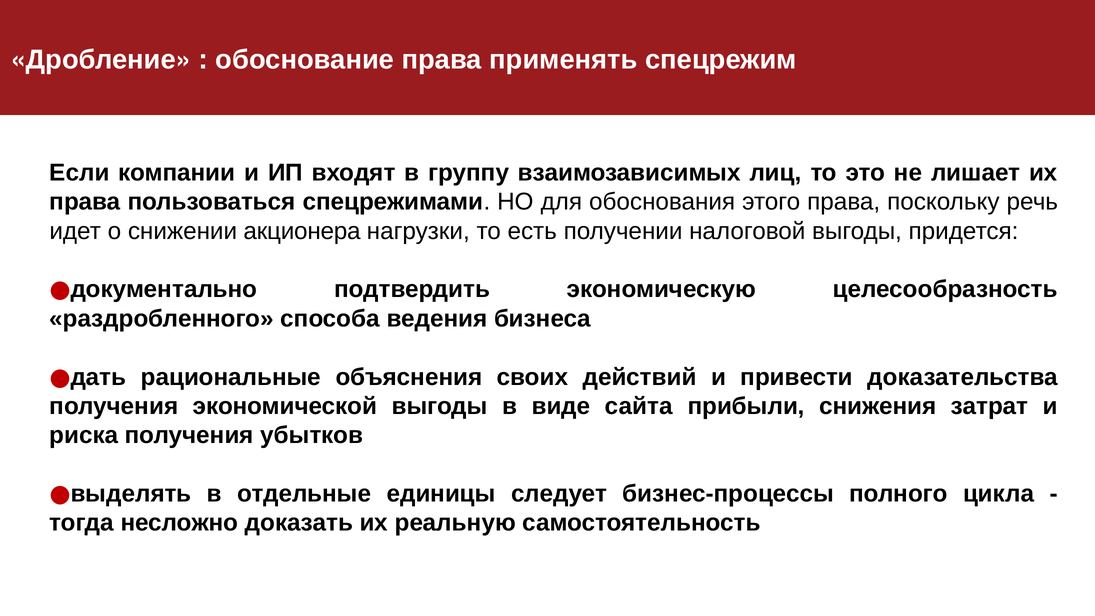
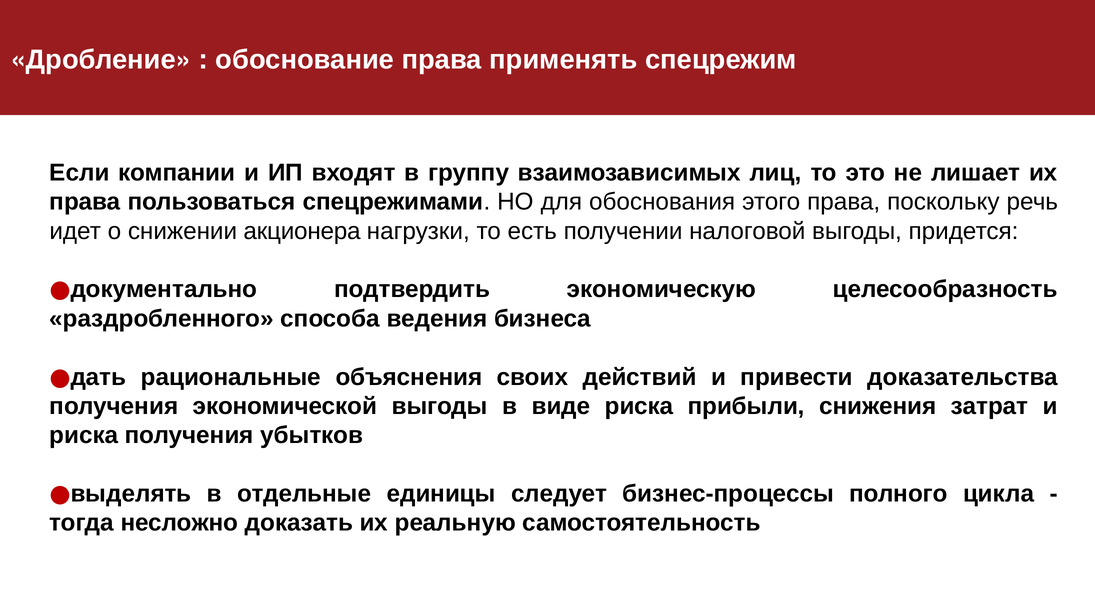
виде сайта: сайта -> риска (639, 406)
